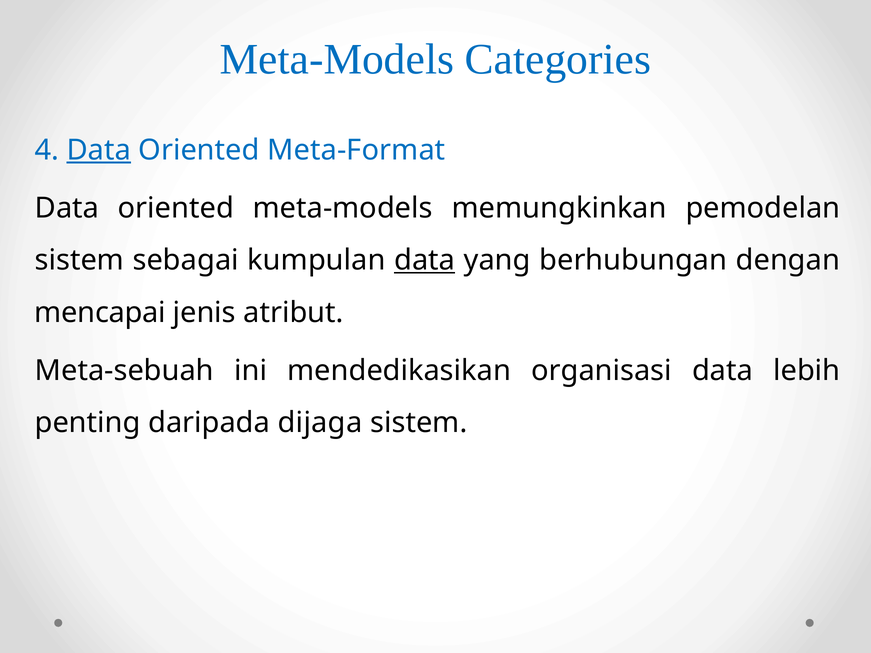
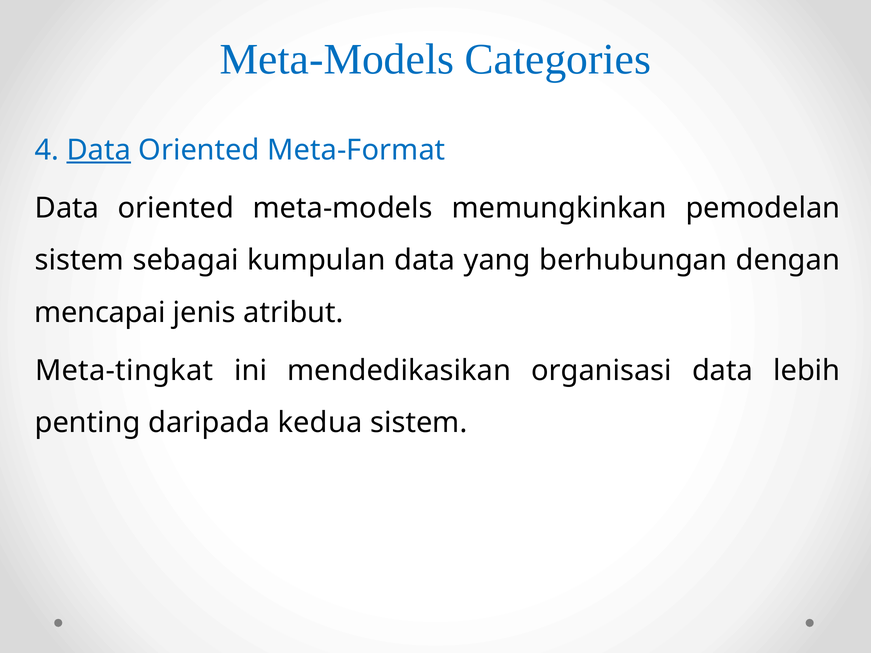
data underline: present -> none (425, 260)
Meta-sebuah: Meta-sebuah -> Meta-tingkat (124, 371)
dijaga: dijaga -> kedua (320, 423)
